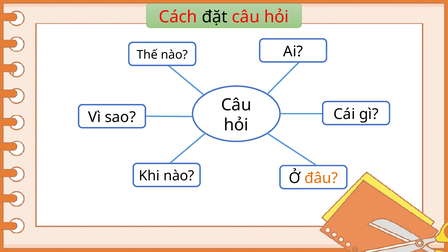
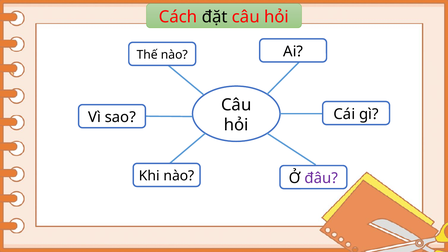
đâu colour: orange -> purple (321, 178)
